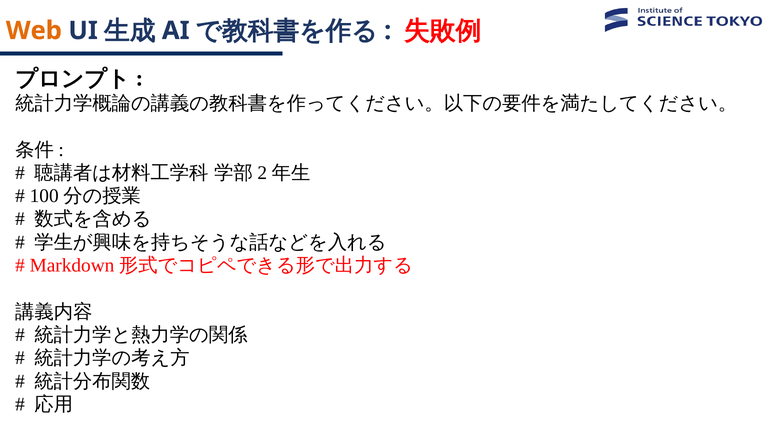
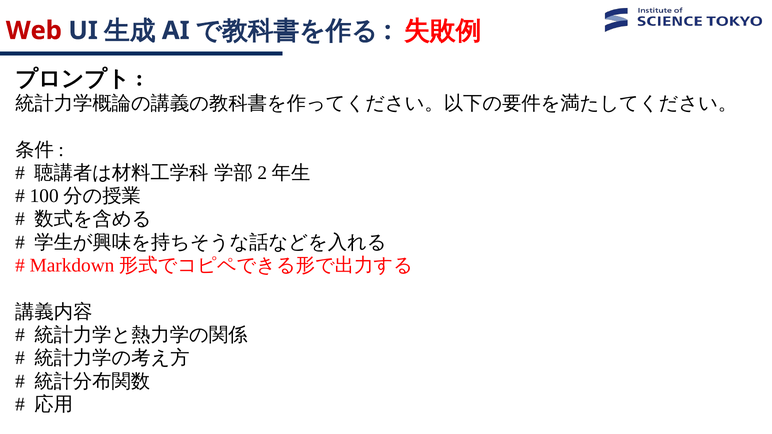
Web colour: orange -> red (34, 31)
